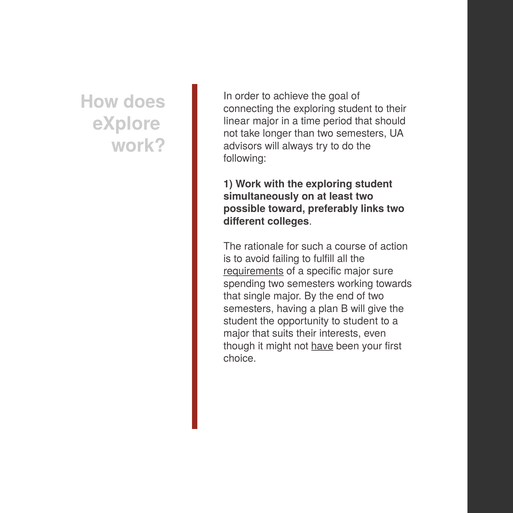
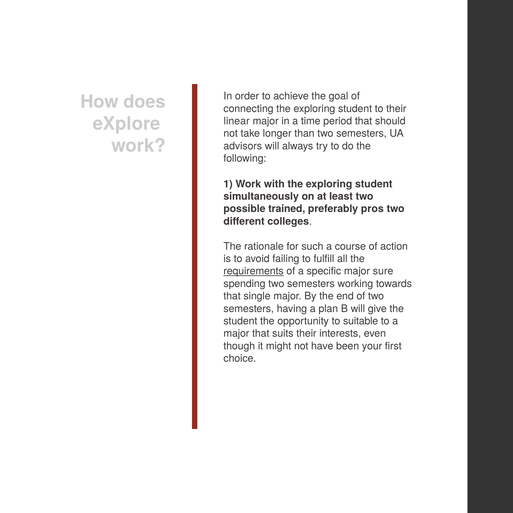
toward: toward -> trained (287, 209)
links: links -> pros (372, 209)
to student: student -> suitable (361, 321)
have underline: present -> none (322, 346)
